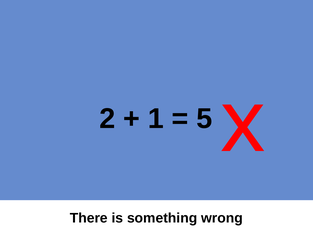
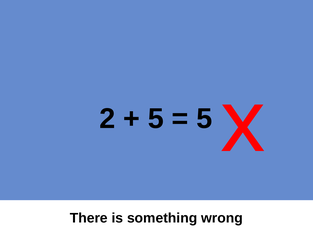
1: 1 -> 5 (156, 119)
